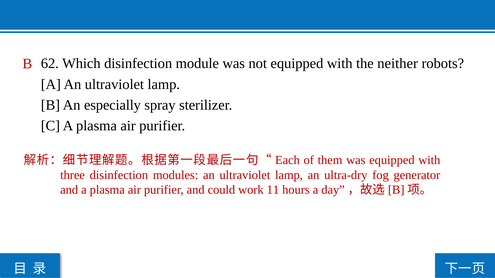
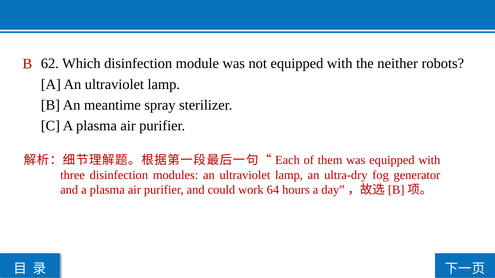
especially: especially -> meantime (112, 105)
11: 11 -> 64 (273, 190)
